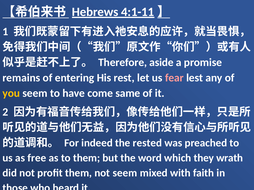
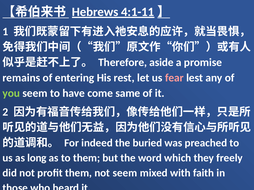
you colour: yellow -> light green (11, 93)
rested: rested -> buried (147, 143)
free: free -> long (37, 158)
wrath: wrath -> freely (230, 158)
